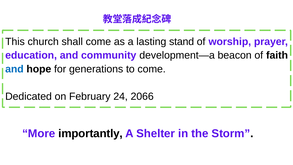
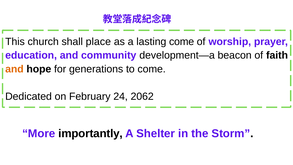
shall come: come -> place (98, 42)
lasting stand: stand -> come (182, 42)
and colour: blue -> orange (14, 69)
2066: 2066 -> 2062 (142, 96)
